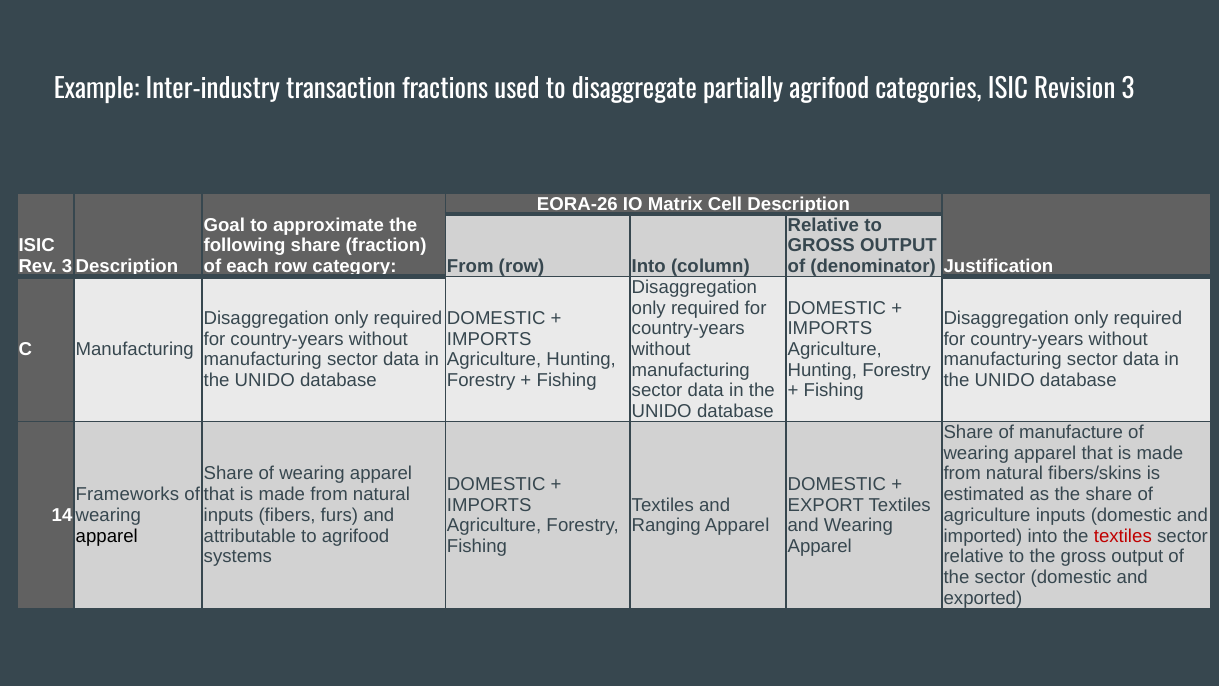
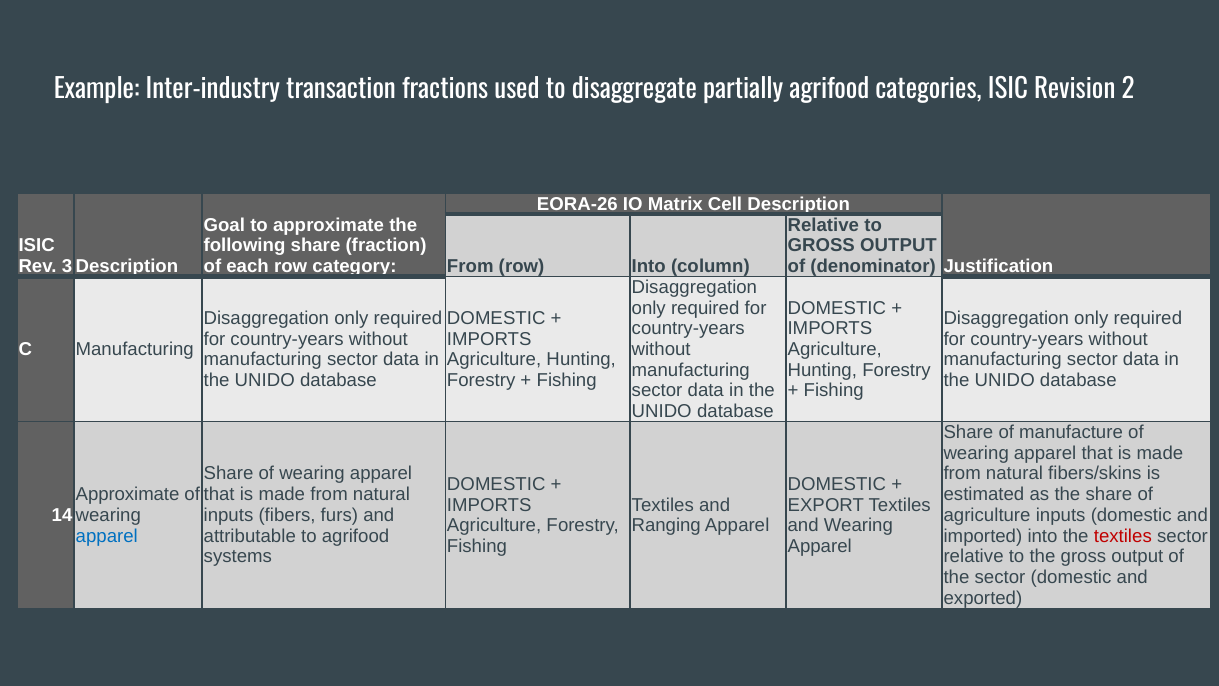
3: 3 -> 2 (1128, 90)
Frameworks: Frameworks -> Approximate (128, 494)
apparel colour: black -> blue (107, 536)
